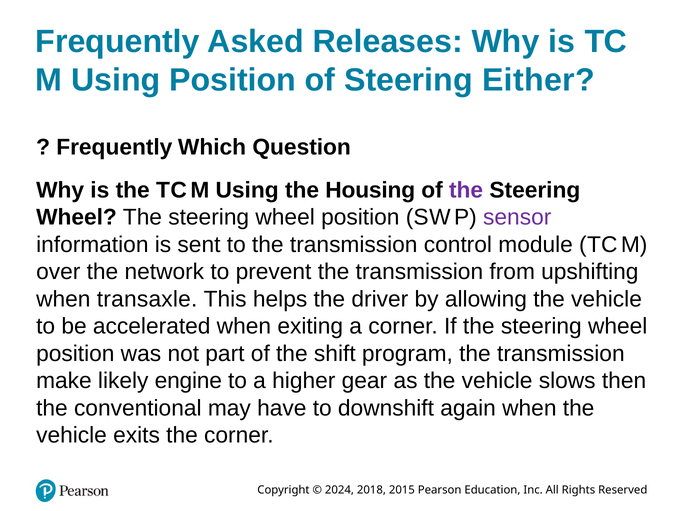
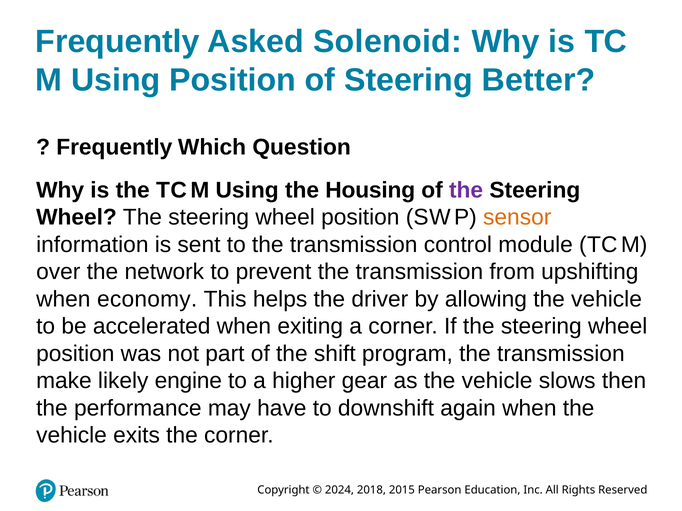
Releases: Releases -> Solenoid (388, 42)
Either: Either -> Better (539, 80)
sensor colour: purple -> orange (517, 218)
transaxle: transaxle -> economy (147, 299)
conventional: conventional -> performance (138, 409)
